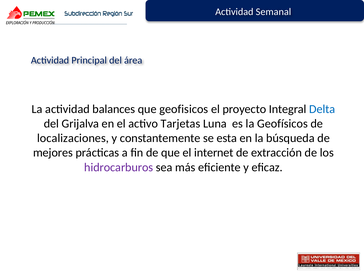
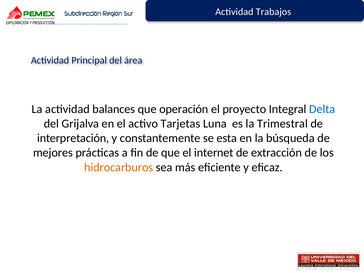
Semanal: Semanal -> Trabajos (273, 12)
geofisicos: geofisicos -> operación (184, 109)
Geofísicos: Geofísicos -> Trimestral (282, 124)
localizaciones: localizaciones -> interpretación (73, 138)
hidrocarburos colour: purple -> orange (119, 167)
